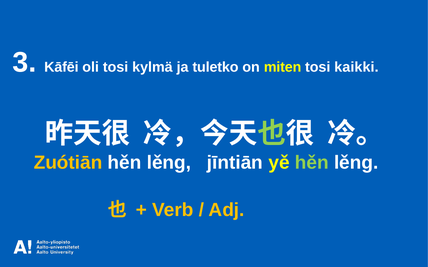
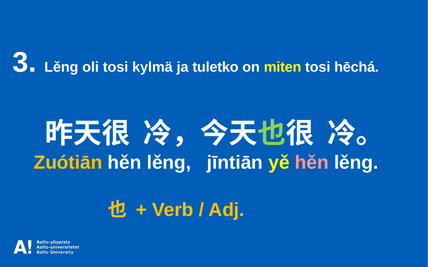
3 Kāfēi: Kāfēi -> Lěng (61, 67)
kaikki: kaikki -> hēchá (357, 67)
hěn colour: light green -> pink (312, 163)
